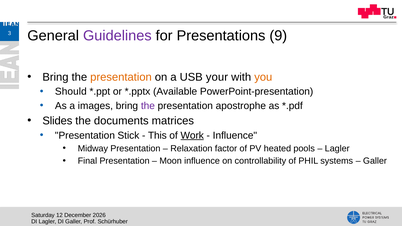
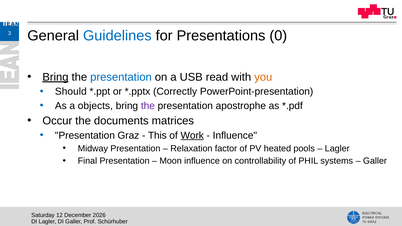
Guidelines colour: purple -> blue (117, 36)
9: 9 -> 0 (278, 36)
Bring underline: none -> present (55, 77)
presentation colour: orange -> blue (121, 77)
your: your -> read (217, 77)
Available: Available -> Correctly (175, 92)
images: images -> objects (95, 106)
Slides: Slides -> Occur (57, 121)
Stick: Stick -> Graz (128, 136)
